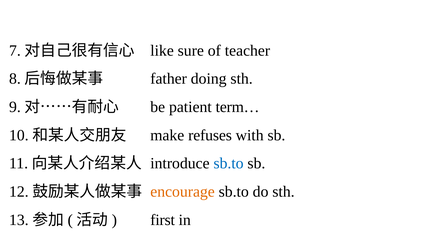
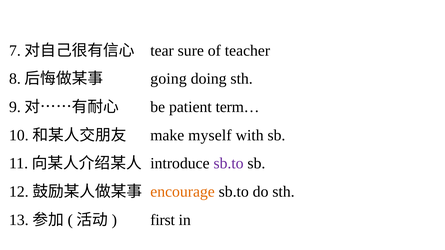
like: like -> tear (162, 51)
father: father -> going (169, 79)
refuses: refuses -> myself (210, 135)
sb.to colour: blue -> purple (229, 164)
